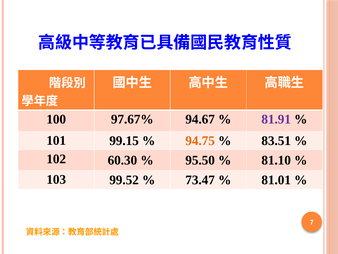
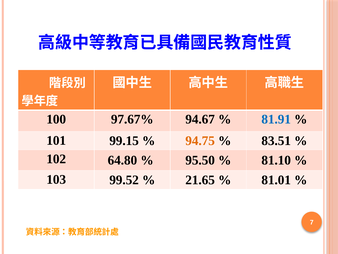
81.91 colour: purple -> blue (276, 119)
60.30: 60.30 -> 64.80 (122, 160)
73.47: 73.47 -> 21.65 (200, 180)
